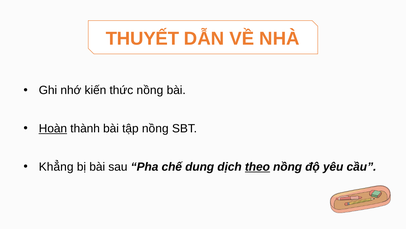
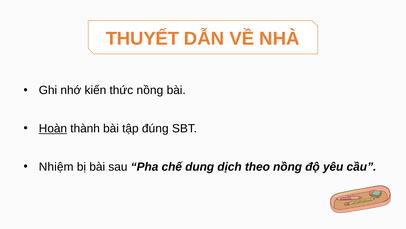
tập nồng: nồng -> đúng (155, 128)
Khẳng: Khẳng -> Nhiệm (56, 166)
theo underline: present -> none (257, 166)
